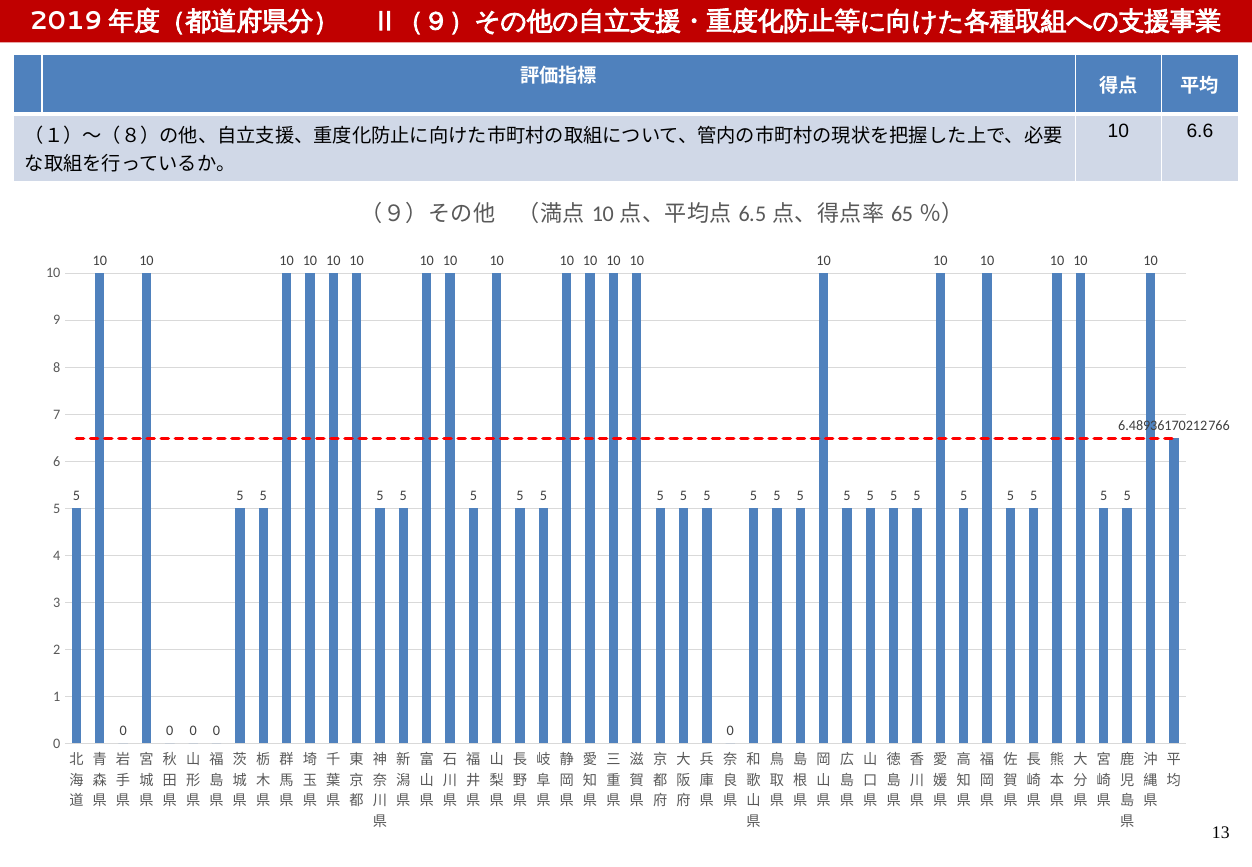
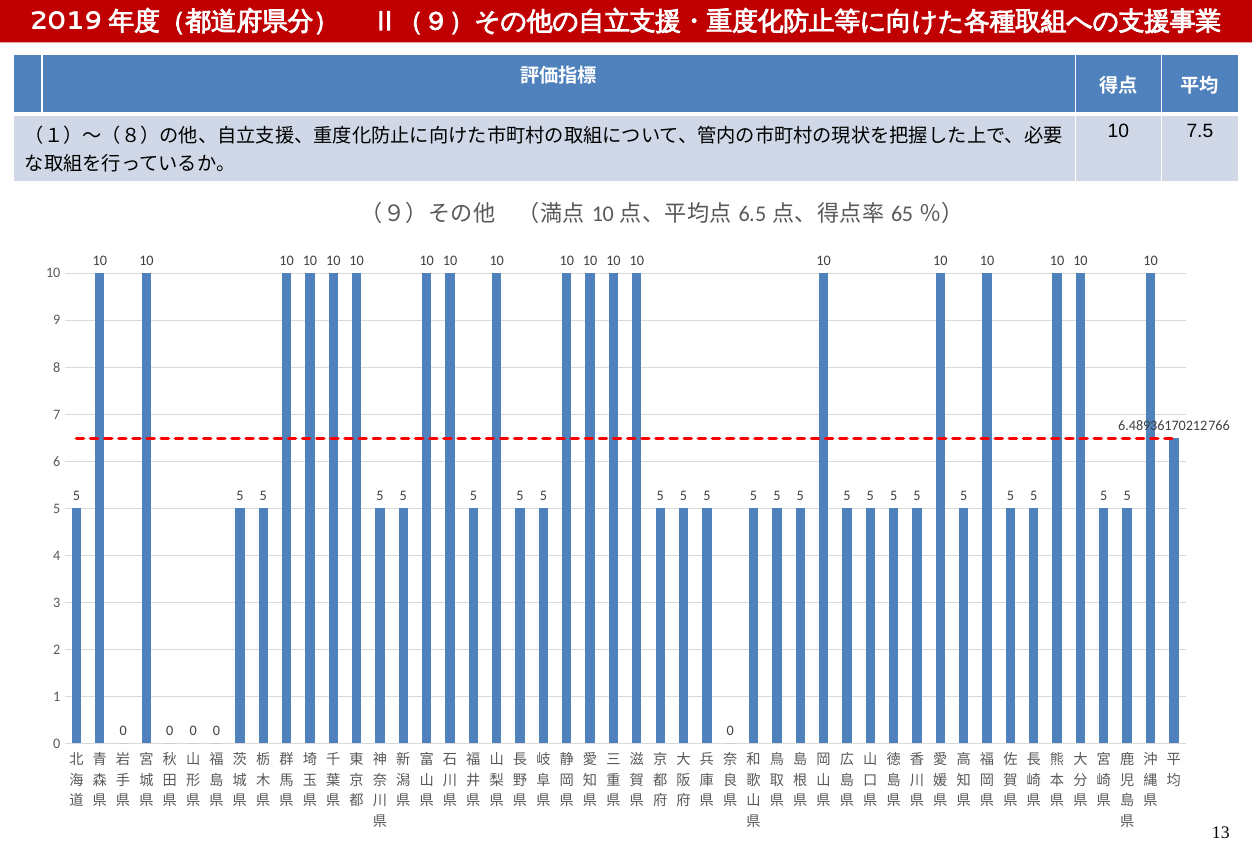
6.6: 6.6 -> 7.5 (1200, 131)
